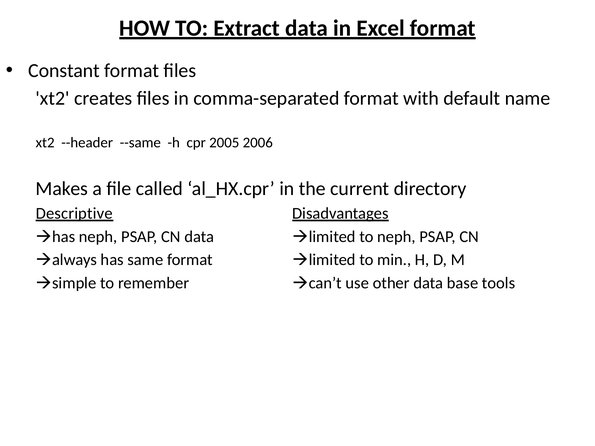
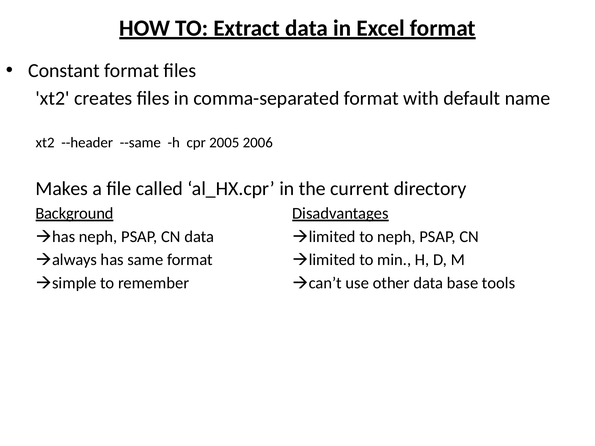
Descriptive: Descriptive -> Background (74, 214)
